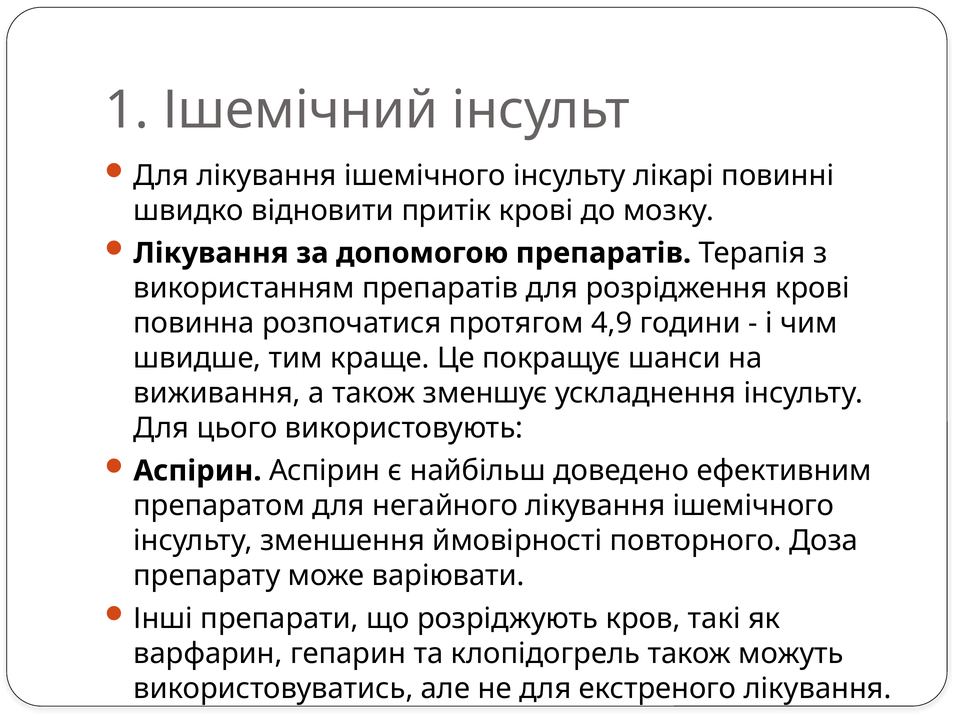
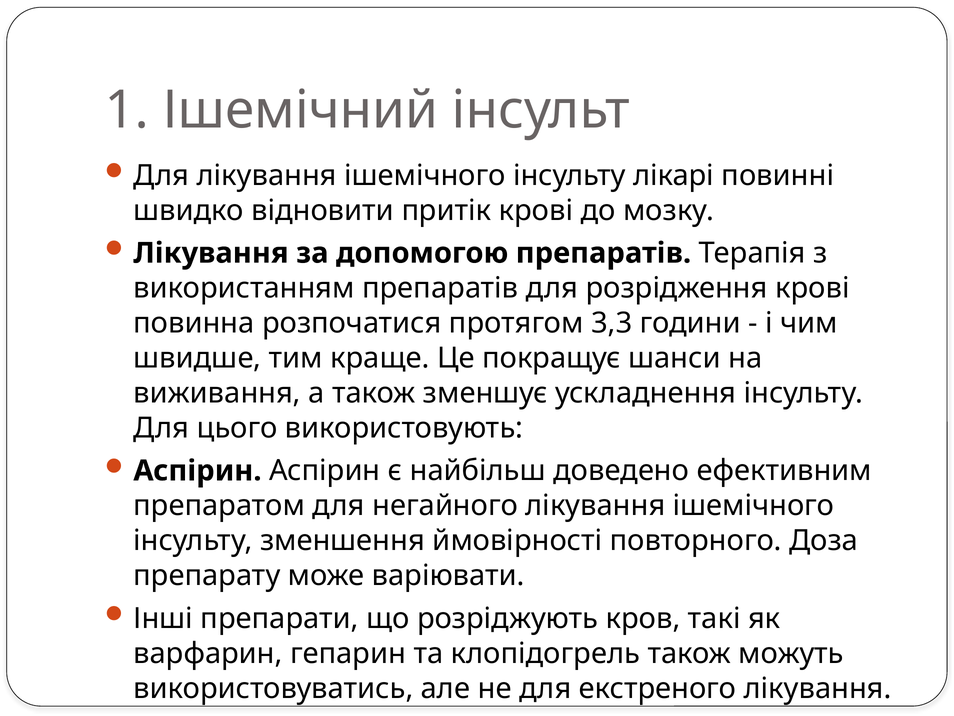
4,9: 4,9 -> 3,3 (612, 323)
